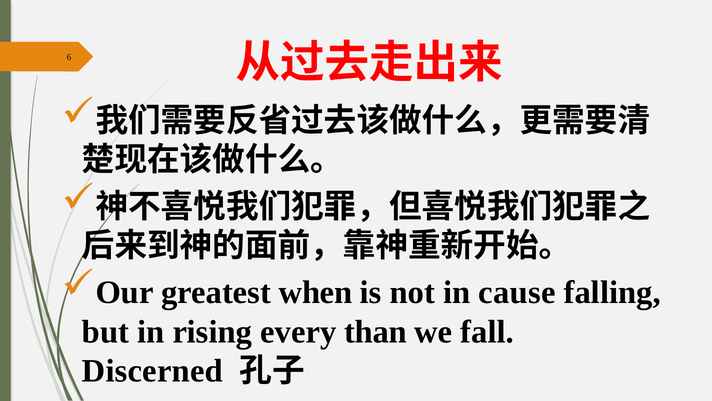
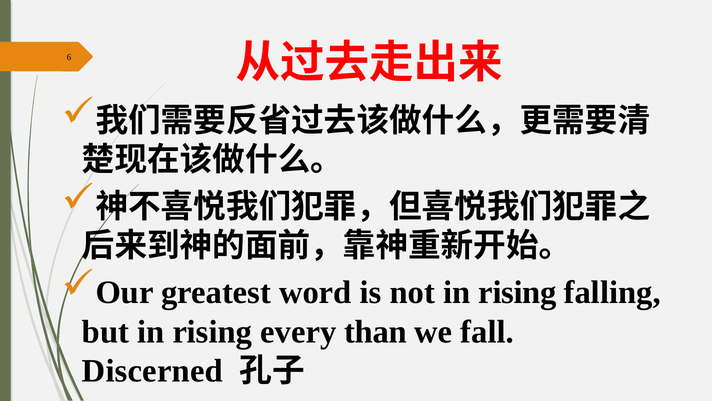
when: when -> word (315, 292)
not in cause: cause -> rising (517, 292)
